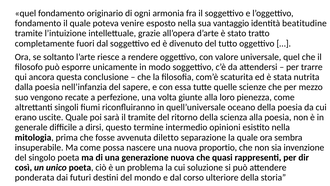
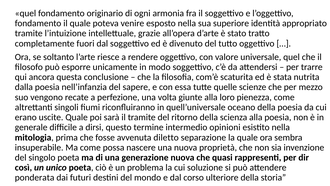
vantaggio: vantaggio -> superiore (231, 23)
beatitudine: beatitudine -> appropriato (305, 23)
proportio: proportio -> proprietà (218, 147)
